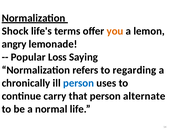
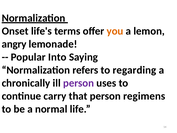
Shock: Shock -> Onset (15, 31)
Loss: Loss -> Into (57, 57)
person colour: blue -> purple (79, 83)
alternate: alternate -> regimens (144, 96)
